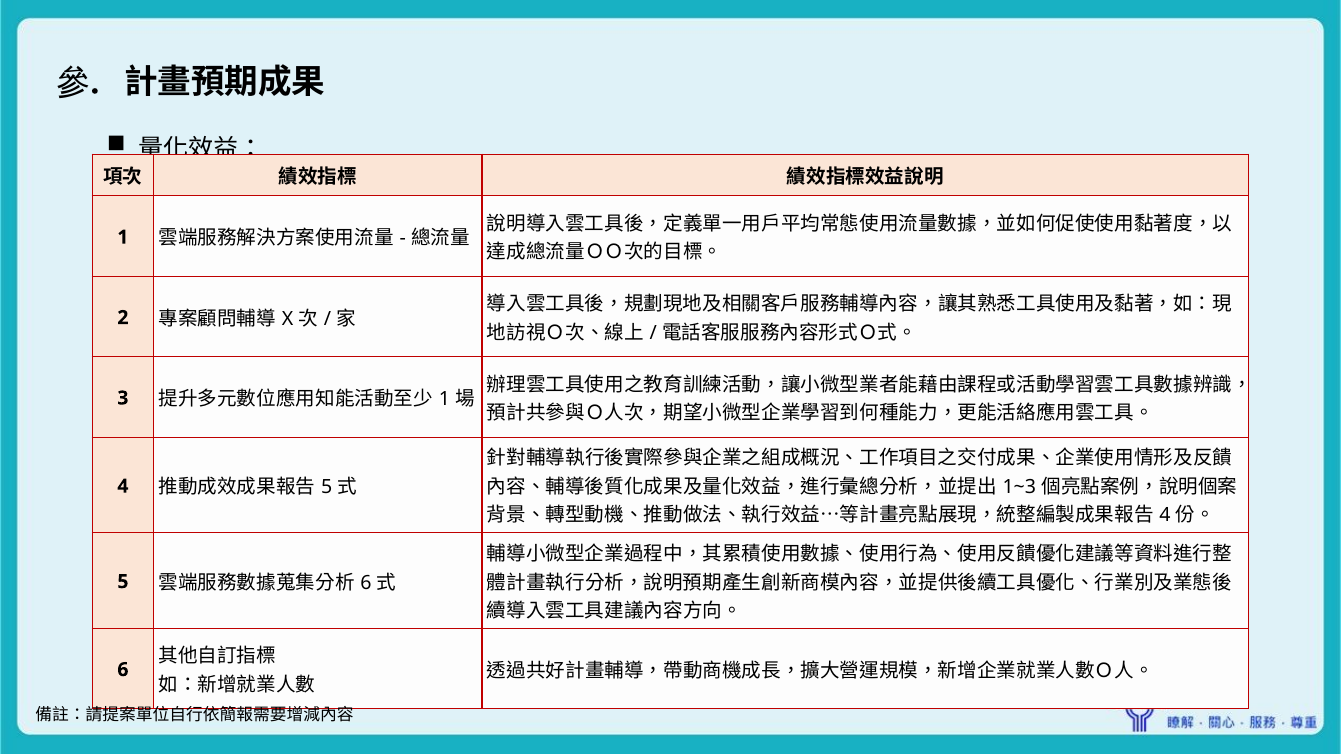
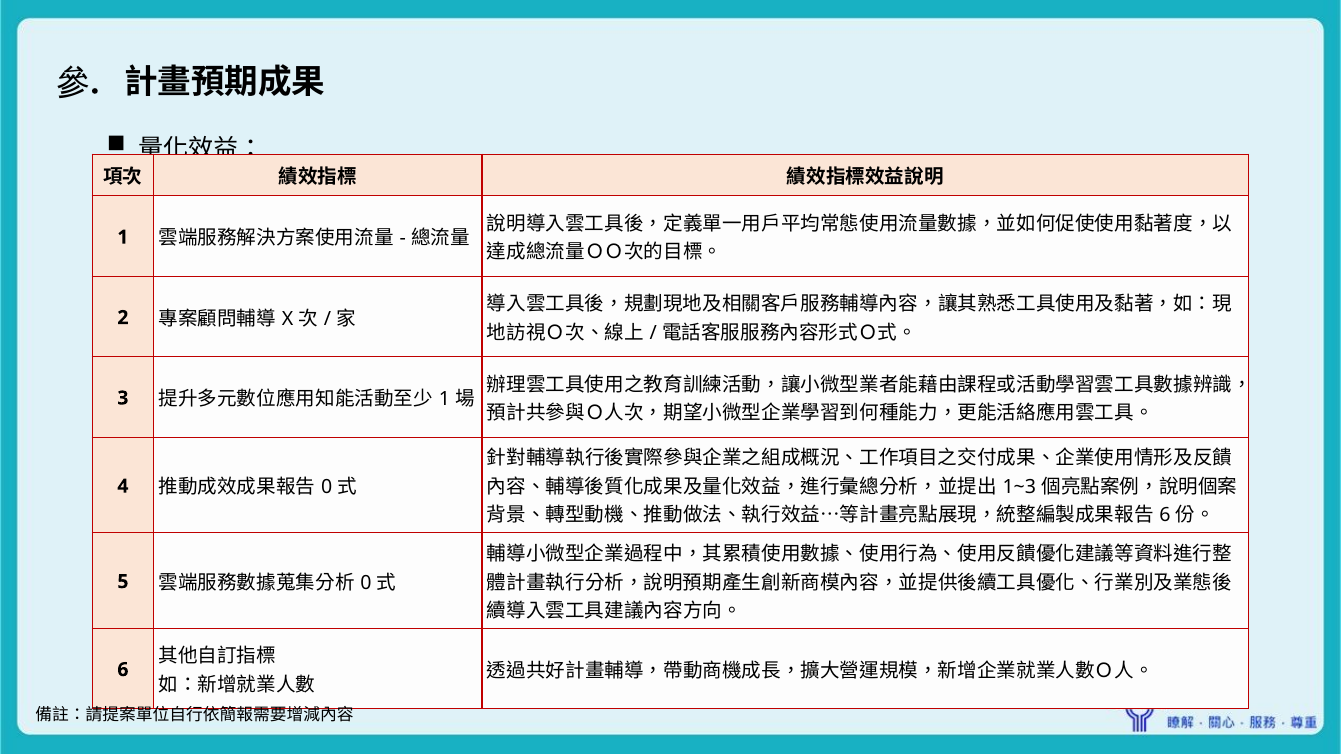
5: 5 -> 0 (327, 487)
4: 4 -> 6 (1165, 516)
6: 6 -> 0 (366, 583)
